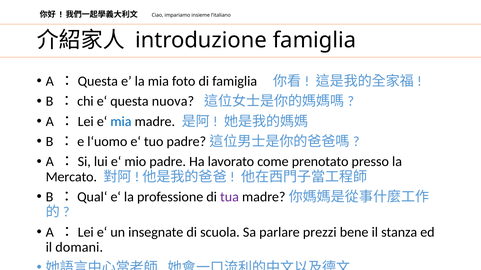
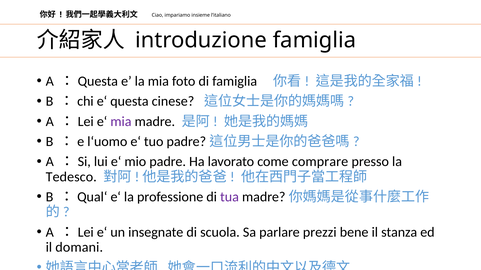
nuova: nuova -> cinese (173, 101)
mia colour: blue -> purple (121, 122)
prenotato: prenotato -> comprare (320, 162)
Mercato: Mercato -> Tedesco (71, 177)
